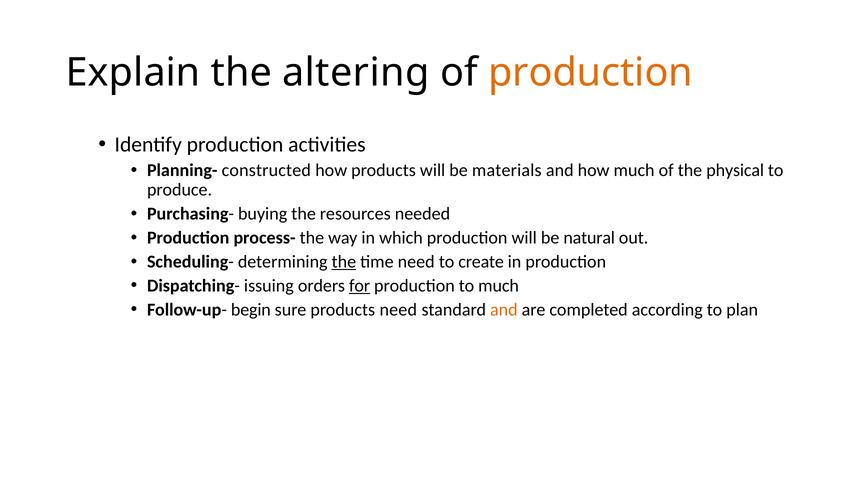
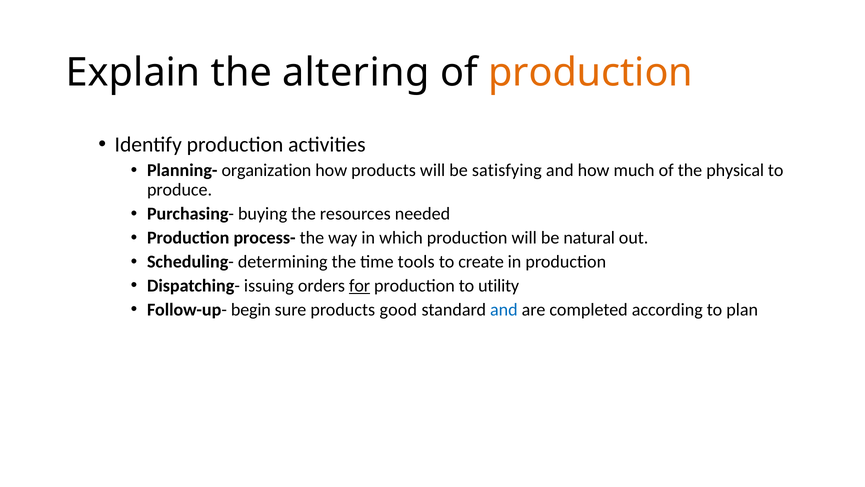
constructed: constructed -> organization (266, 170)
materials: materials -> satisfying (507, 170)
the underline: present -> none (344, 262)
time need: need -> tools (416, 262)
to much: much -> utility (499, 286)
products need: need -> good (398, 309)
and colour: orange -> blue (504, 309)
